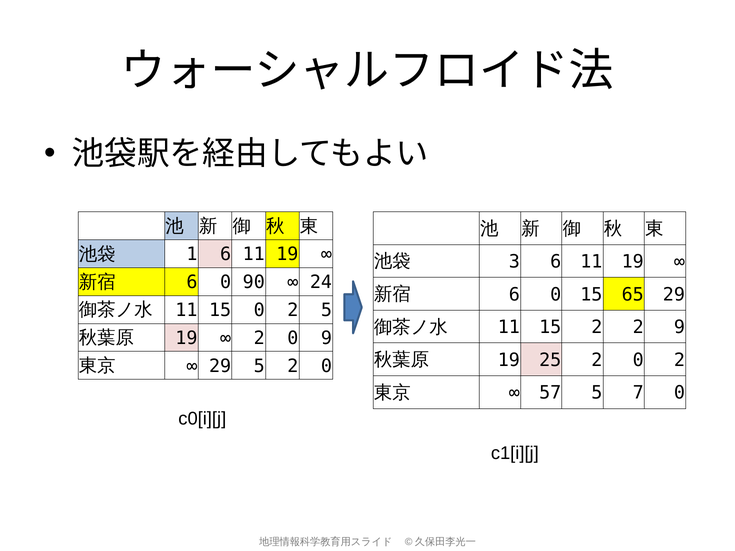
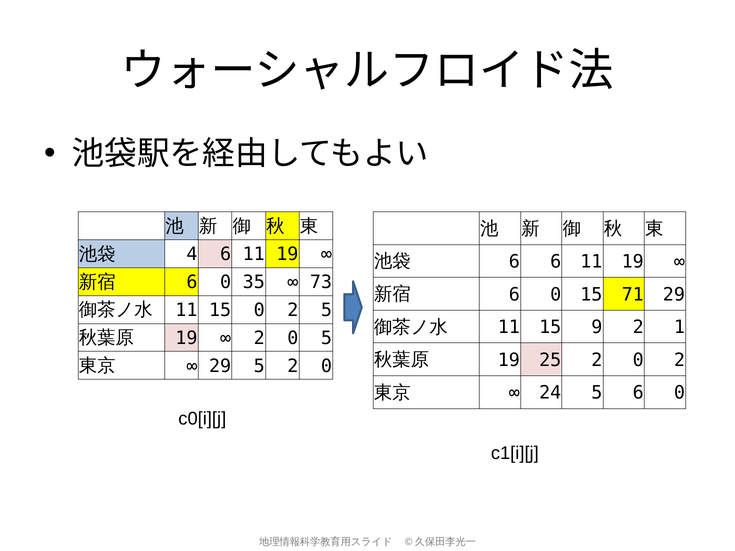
1: 1 -> 4 (192, 255)
3: 3 -> 6 (514, 262)
90: 90 -> 35 (254, 282)
24: 24 -> 73 (321, 282)
65: 65 -> 71 (633, 295)
15 2: 2 -> 9 (597, 327)
2 9: 9 -> 1 (679, 327)
0 9: 9 -> 5 (327, 338)
57: 57 -> 24 (550, 393)
5 7: 7 -> 6 (638, 393)
